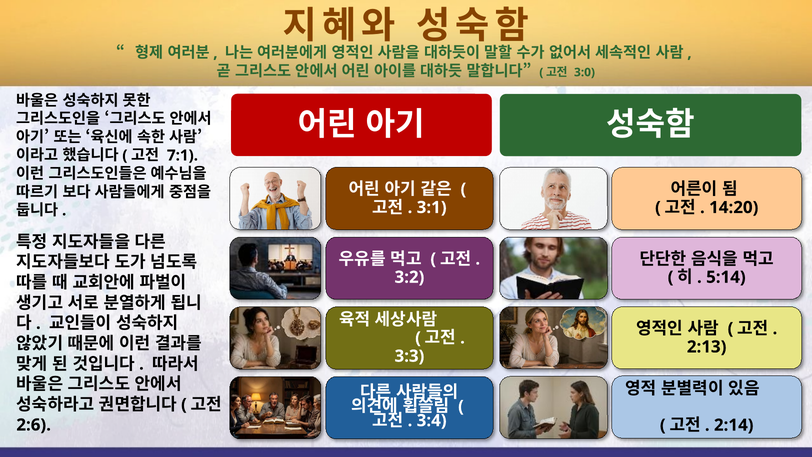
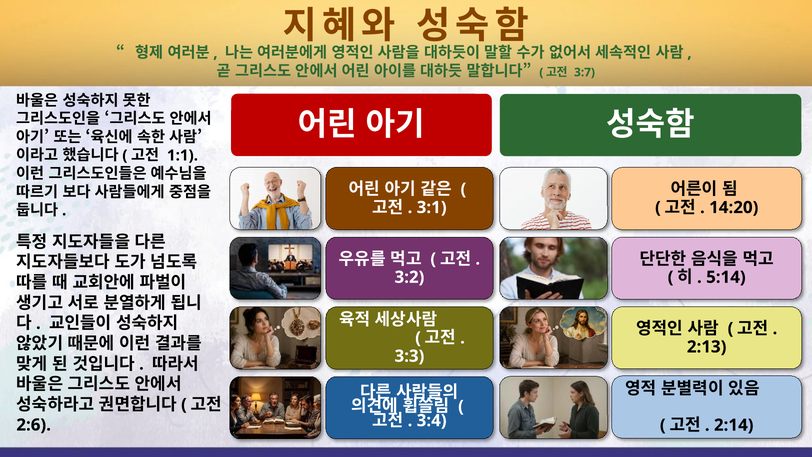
3:0: 3:0 -> 3:7 (585, 72)
7:1: 7:1 -> 1:1 (182, 155)
